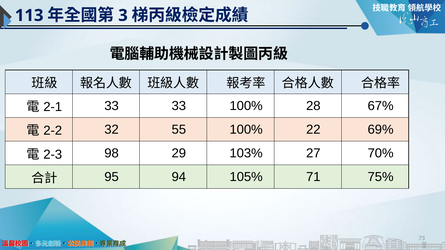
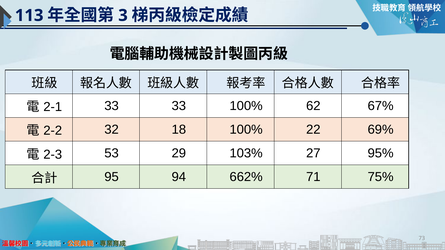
28: 28 -> 62 (313, 106)
55: 55 -> 18 (179, 130)
98: 98 -> 53 (112, 153)
70%: 70% -> 95% (381, 153)
105%: 105% -> 662% (246, 177)
